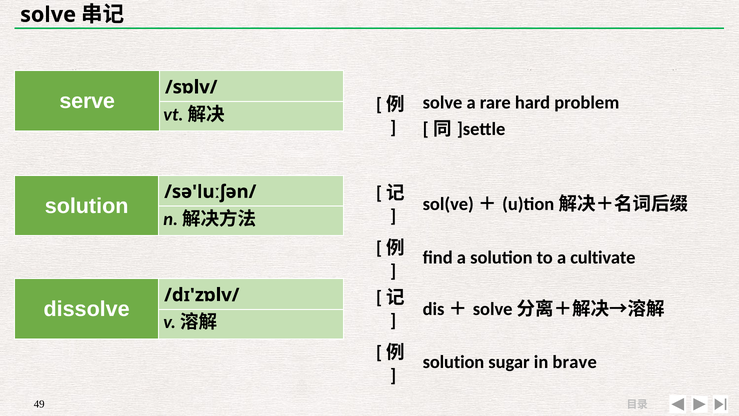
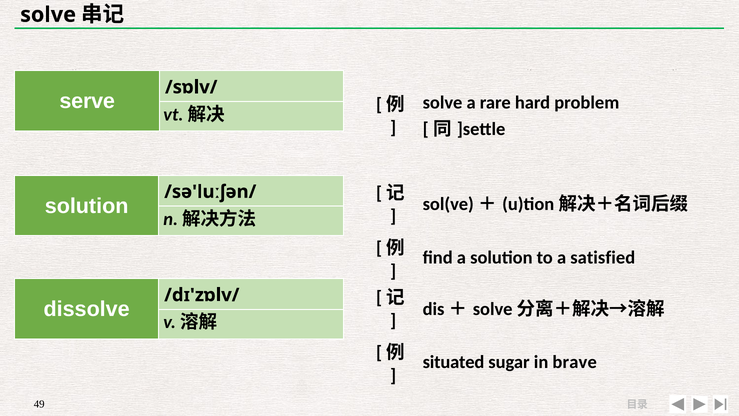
cultivate: cultivate -> satisfied (603, 257)
solution: solution -> situated (453, 362)
